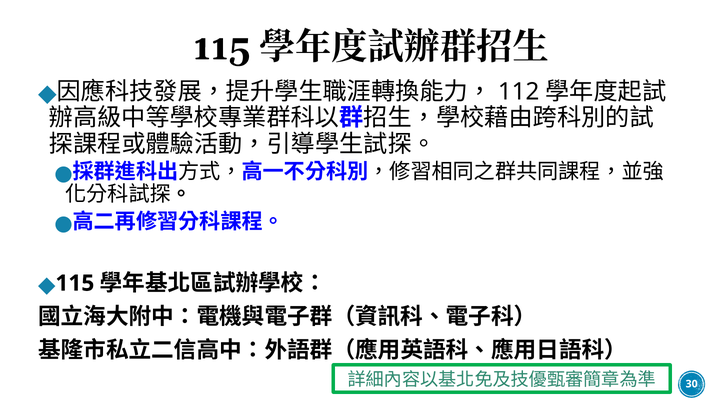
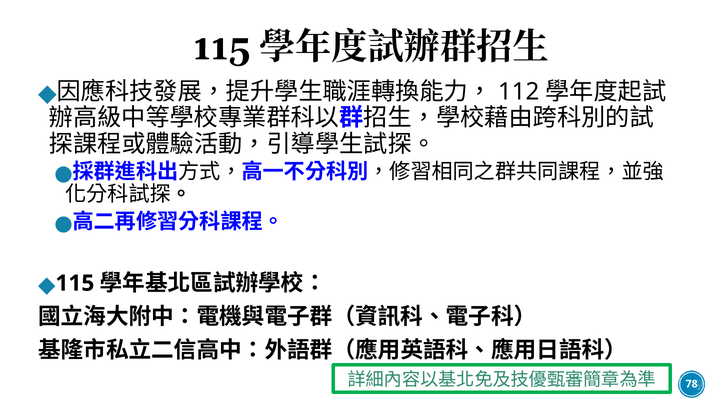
30: 30 -> 78 (692, 384)
